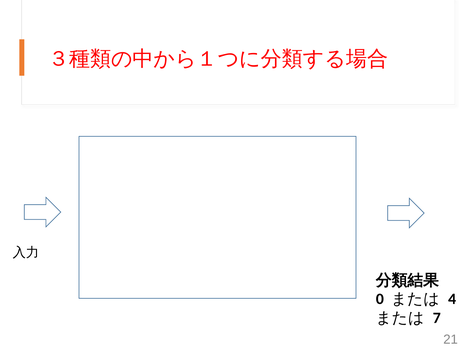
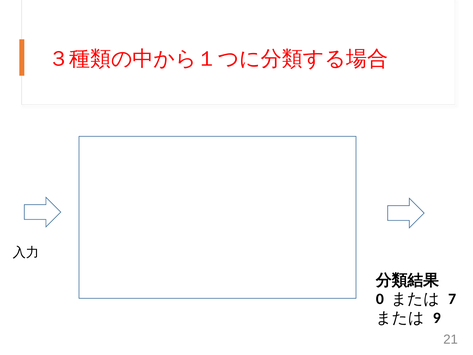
4: 4 -> 7 (452, 299)
7: 7 -> 9 (437, 318)
